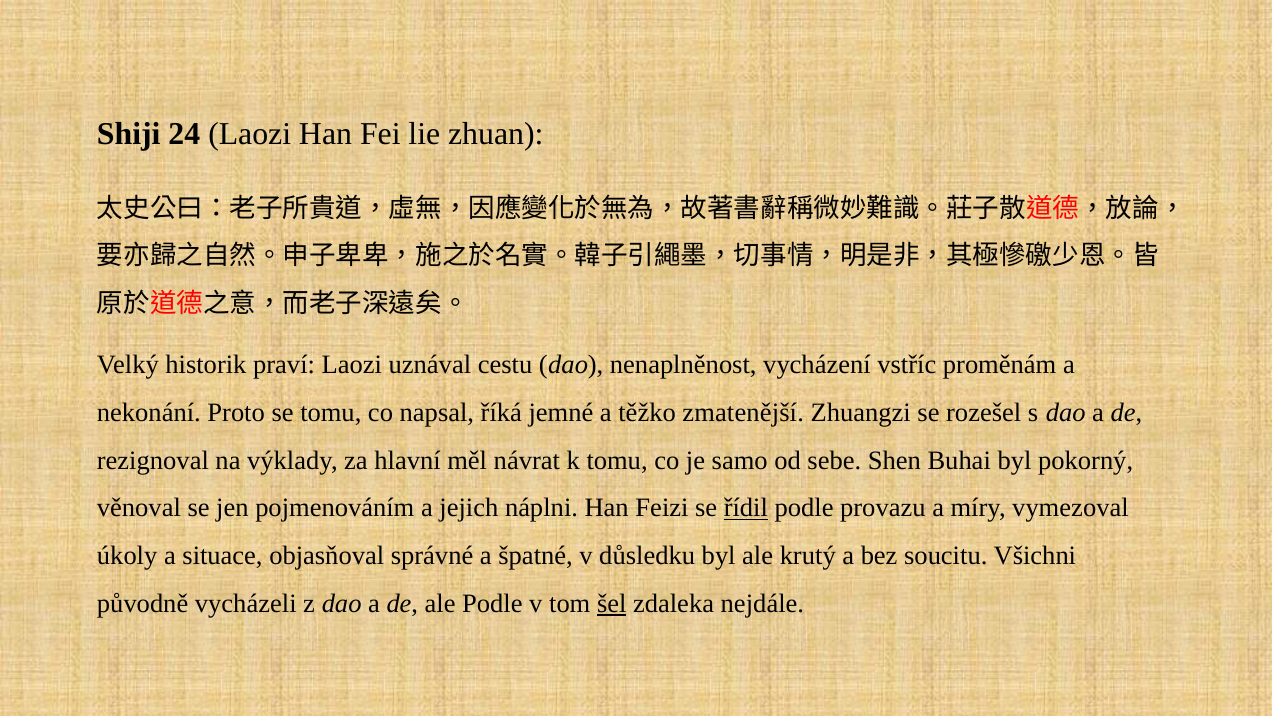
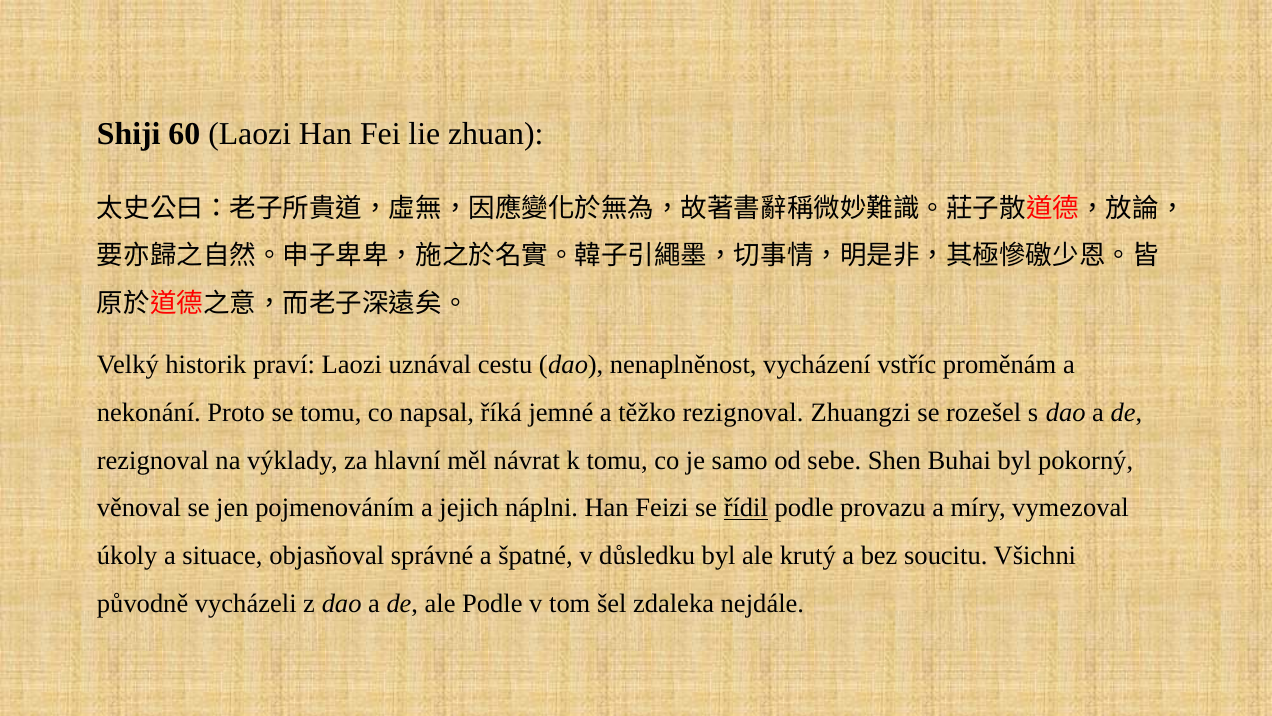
24: 24 -> 60 (184, 134)
těžko zmatenější: zmatenější -> rezignoval (743, 412)
šel underline: present -> none (612, 603)
